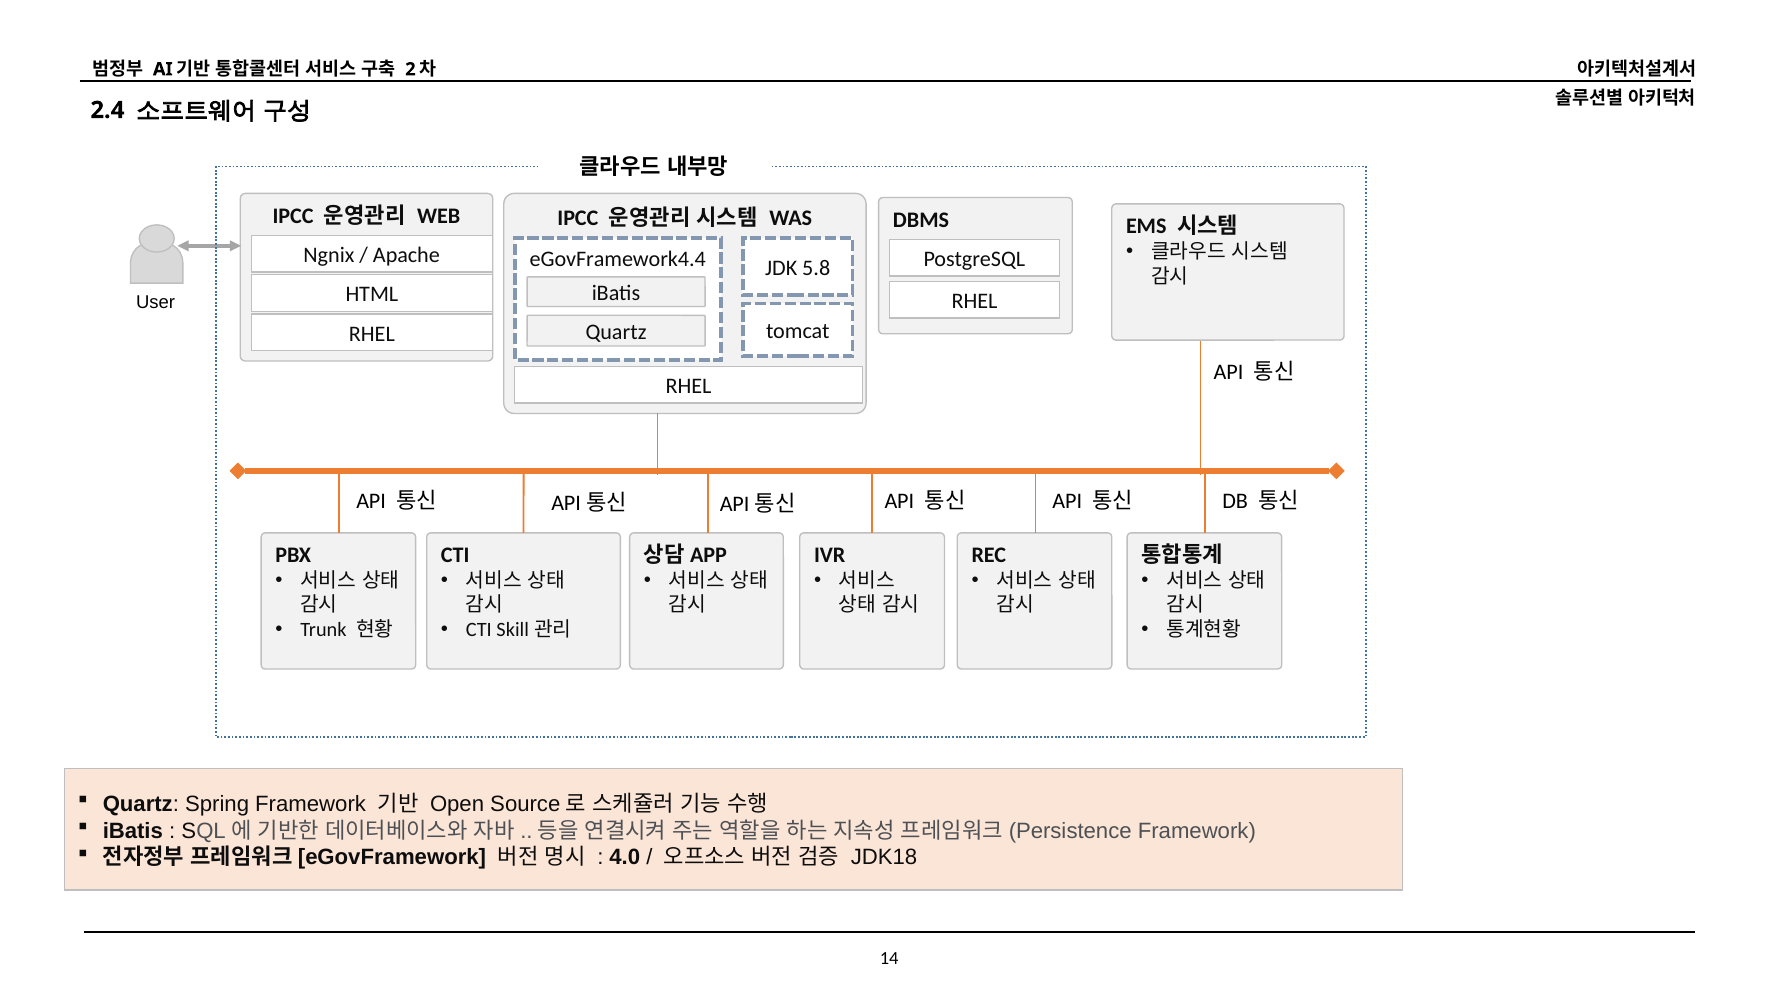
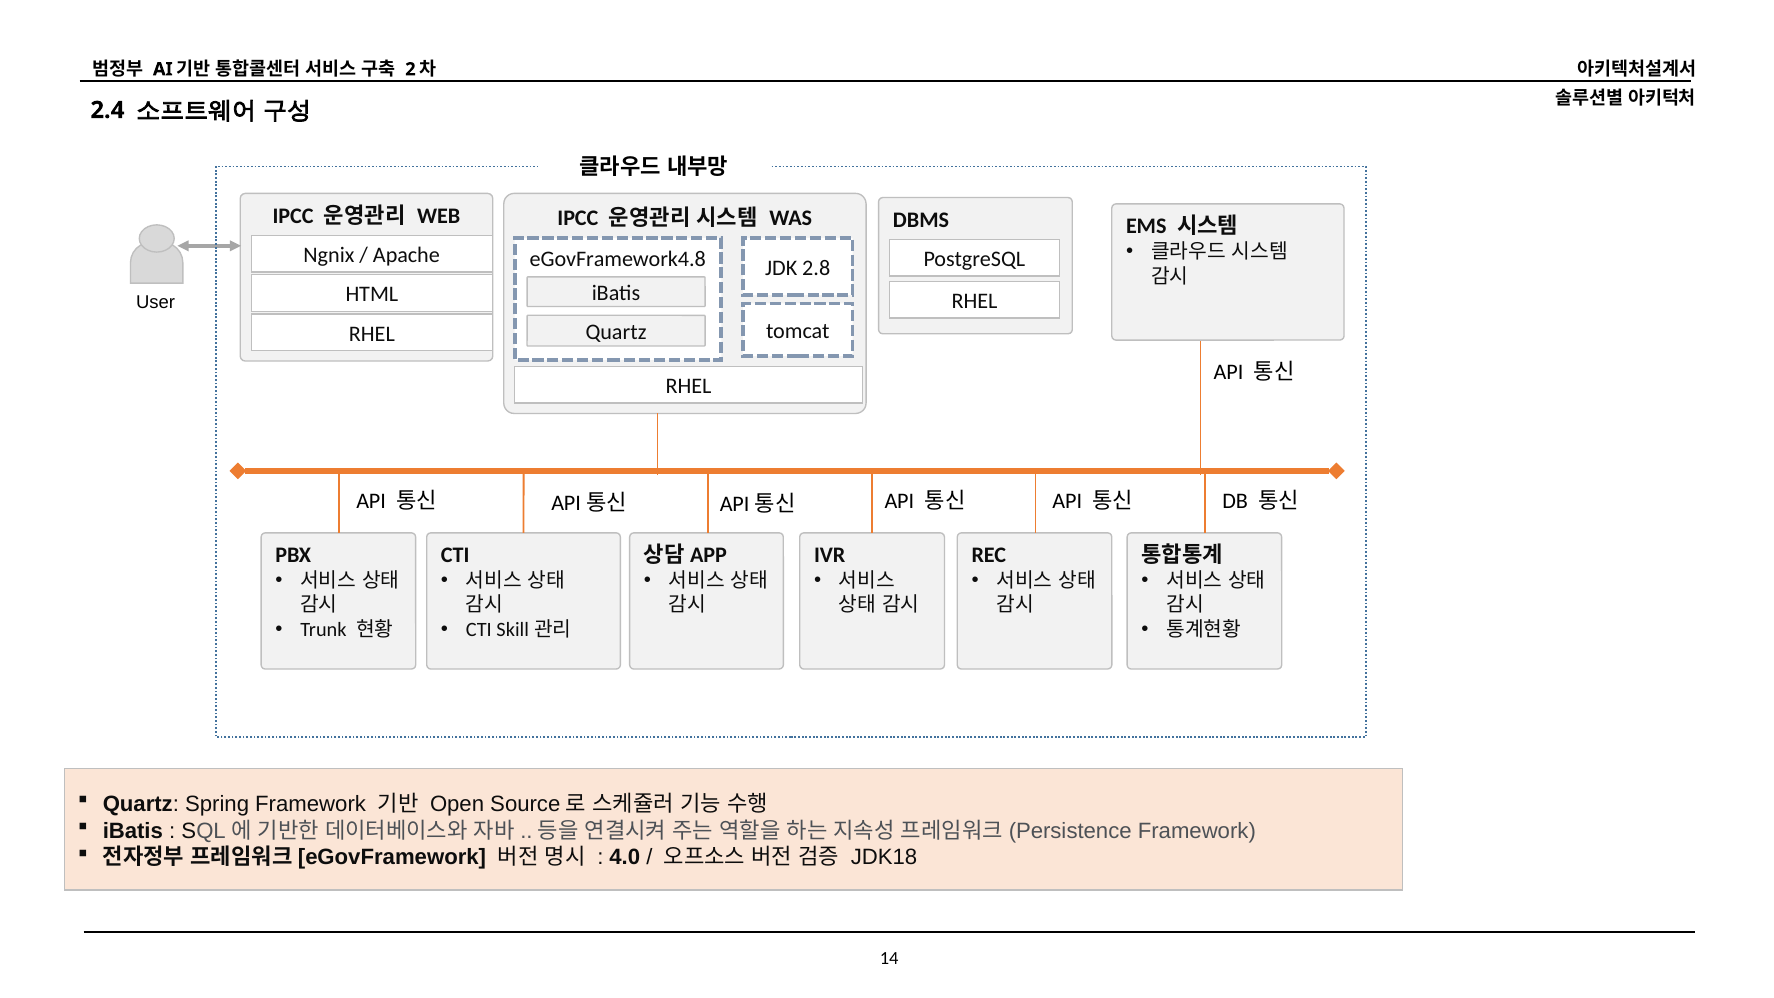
eGovFramework4.4: eGovFramework4.4 -> eGovFramework4.8 (618, 259)
5.8: 5.8 -> 2.8 (816, 268)
